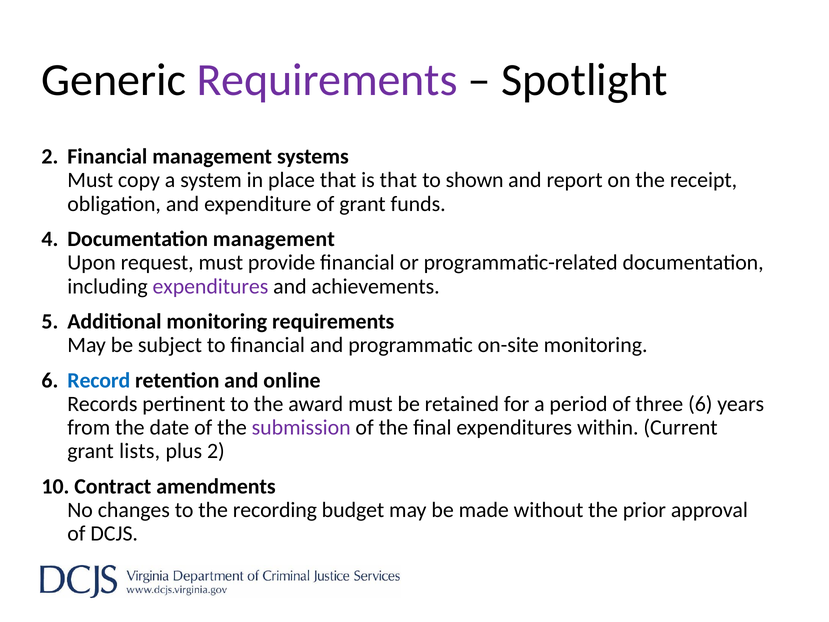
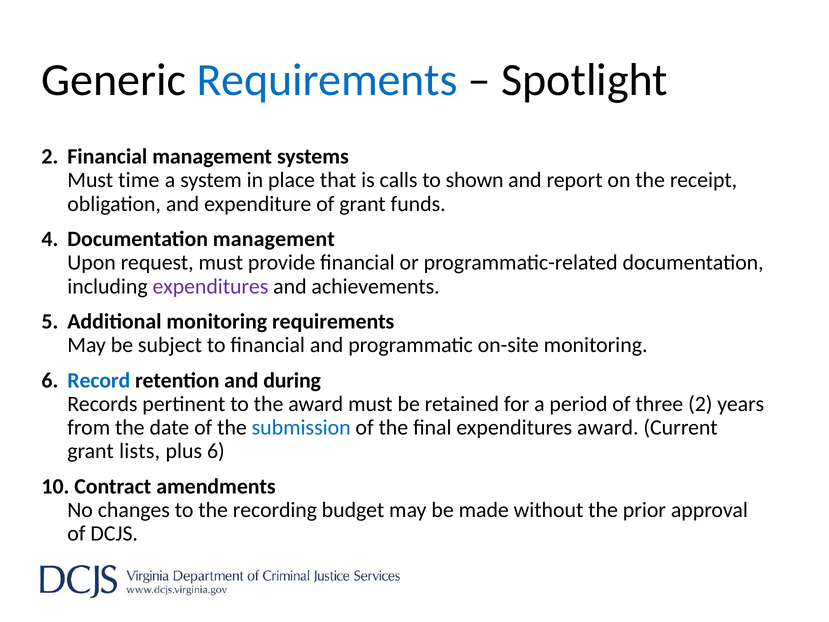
Requirements colour: purple -> blue (327, 80)
copy: copy -> time (139, 180)
is that: that -> calls (398, 180)
online: online -> during (292, 380)
three 6: 6 -> 2 (700, 404)
submission colour: purple -> blue (301, 427)
expenditures within: within -> award (608, 427)
plus 2: 2 -> 6 (216, 451)
